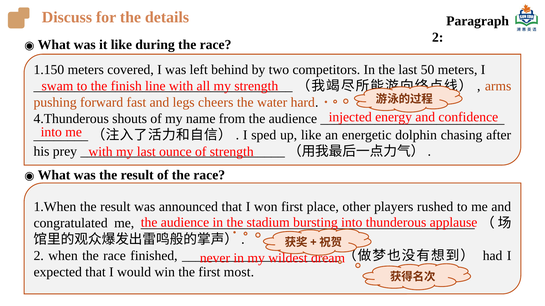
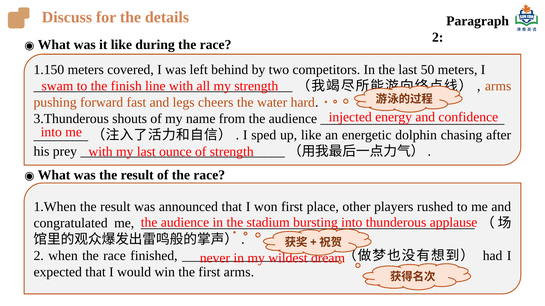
4.Thunderous: 4.Thunderous -> 3.Thunderous (71, 119)
first most: most -> arms (239, 273)
